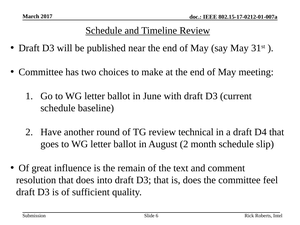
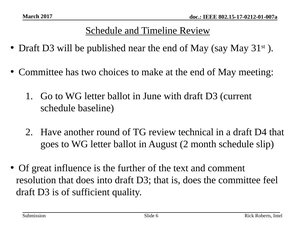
remain: remain -> further (131, 168)
